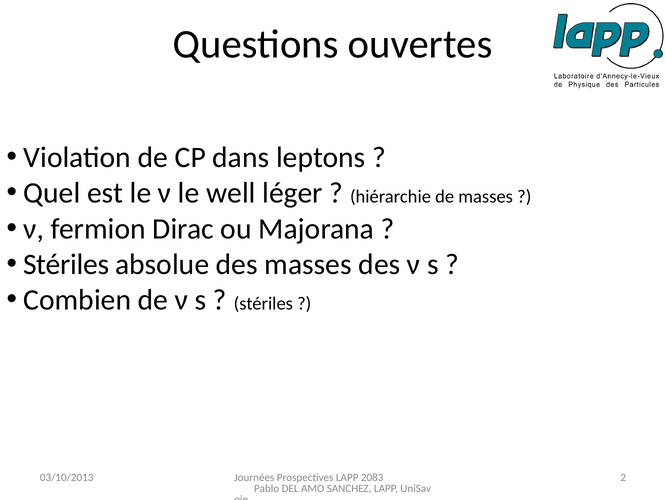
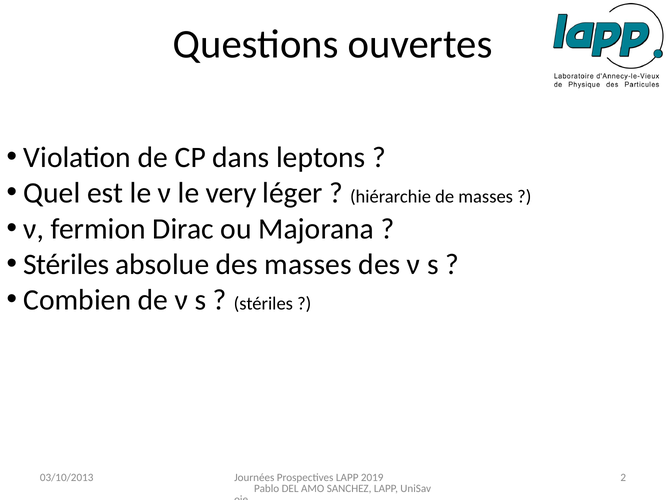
well: well -> very (231, 193)
2083: 2083 -> 2019 (372, 477)
